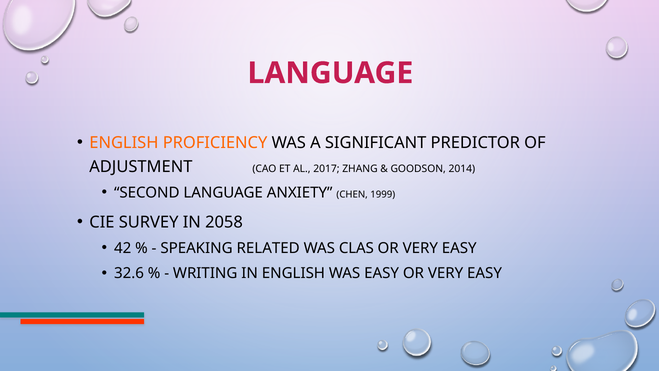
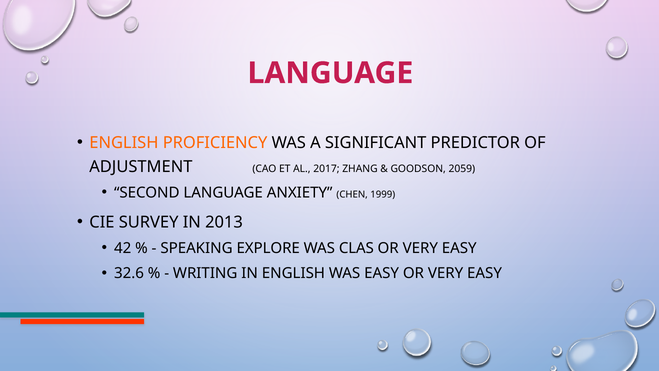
2014: 2014 -> 2059 (462, 169)
2058: 2058 -> 2013 (224, 222)
RELATED: RELATED -> EXPLORE (268, 248)
